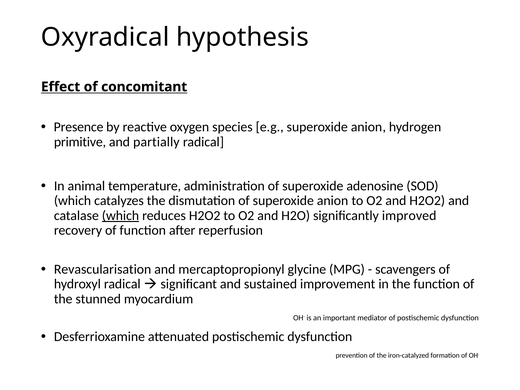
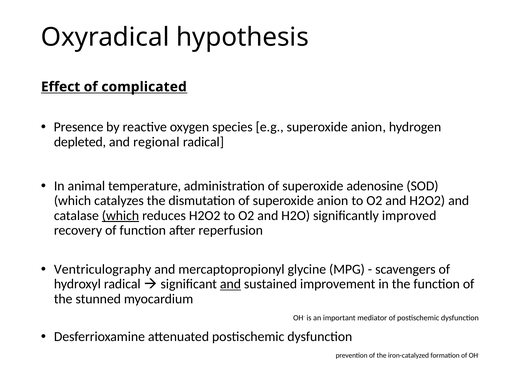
concomitant: concomitant -> complicated (144, 87)
primitive: primitive -> depleted (80, 142)
partially: partially -> regional (156, 142)
Revascularisation: Revascularisation -> Ventriculography (103, 269)
and underline: none -> present (230, 284)
